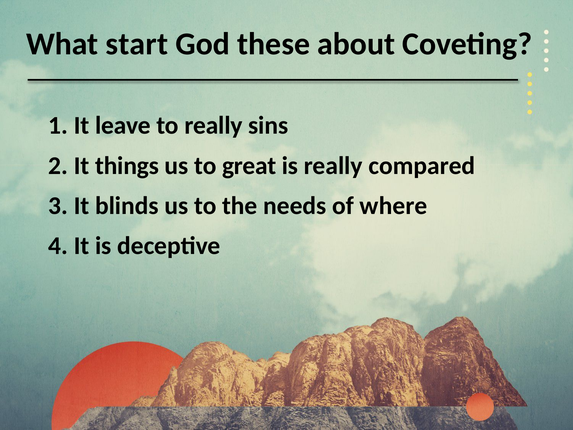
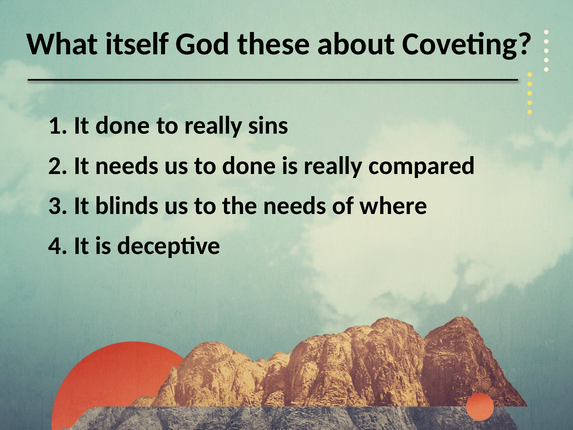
start: start -> itself (137, 44)
It leave: leave -> done (123, 125)
It things: things -> needs (127, 166)
to great: great -> done (249, 166)
